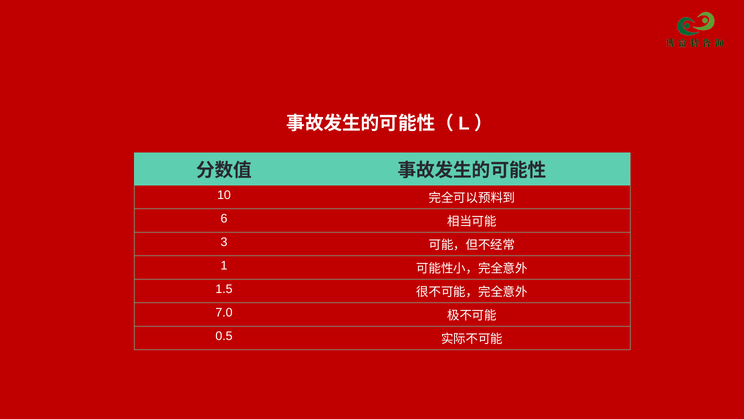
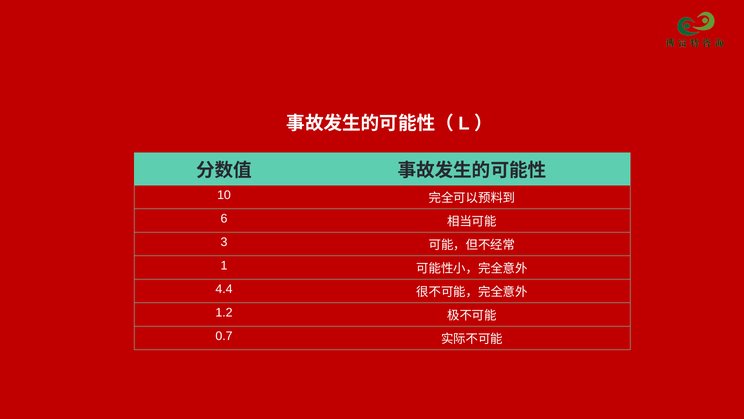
1.5: 1.5 -> 4.4 (224, 289)
7.0: 7.0 -> 1.2 (224, 312)
0.5: 0.5 -> 0.7 (224, 336)
